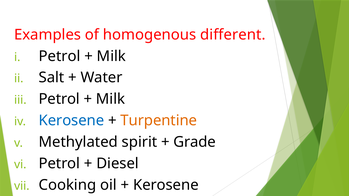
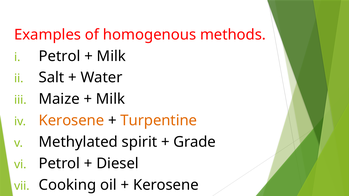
different: different -> methods (233, 35)
Petrol: Petrol -> Maize (59, 99)
Kerosene colour: blue -> orange (71, 121)
